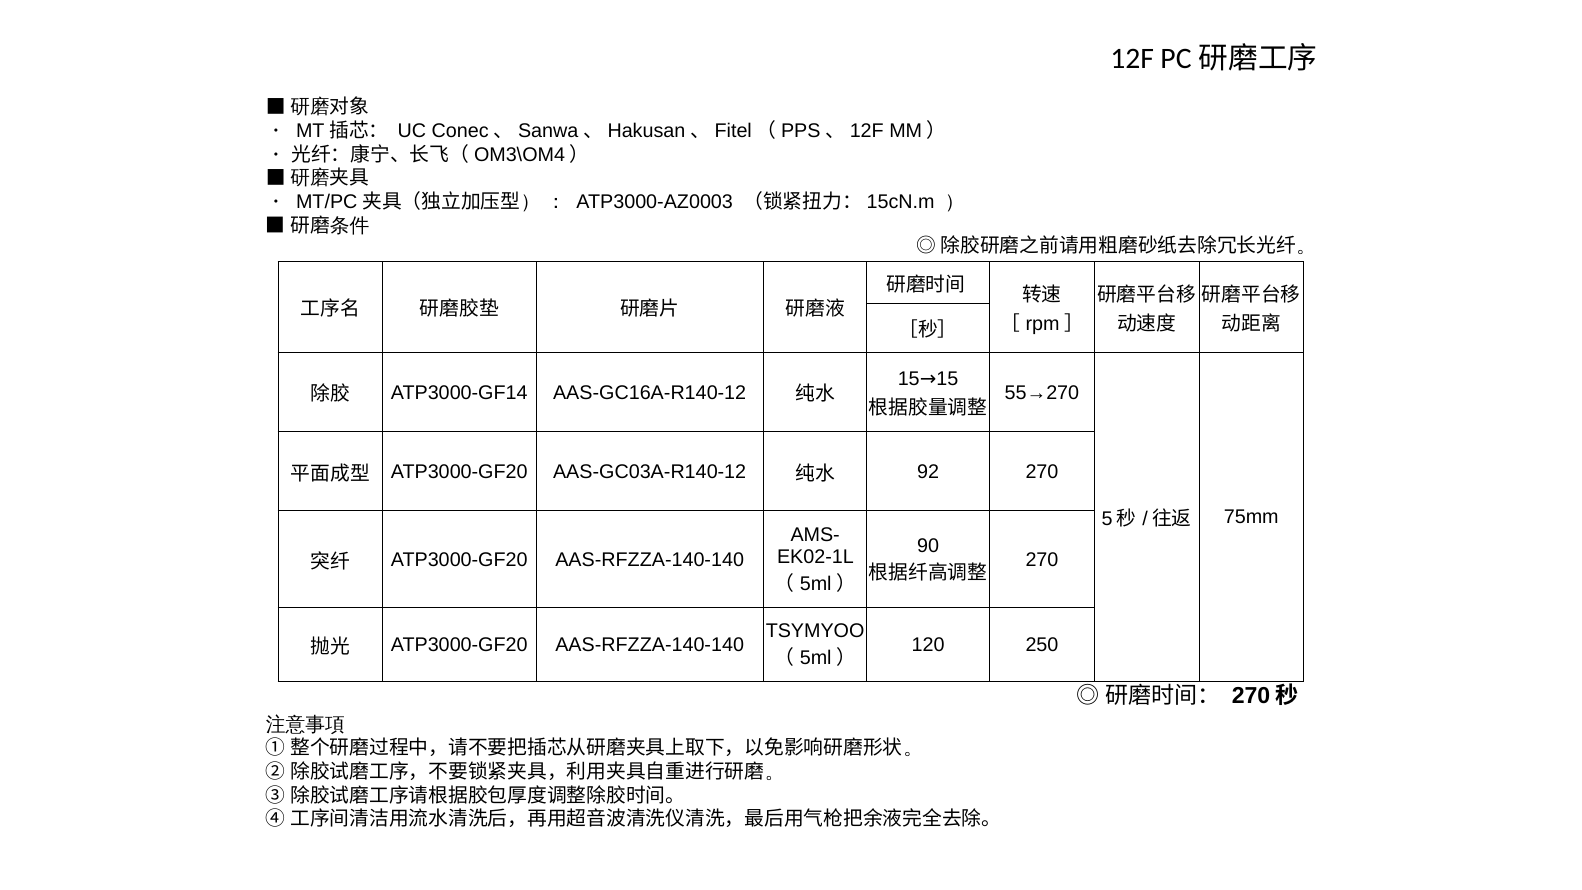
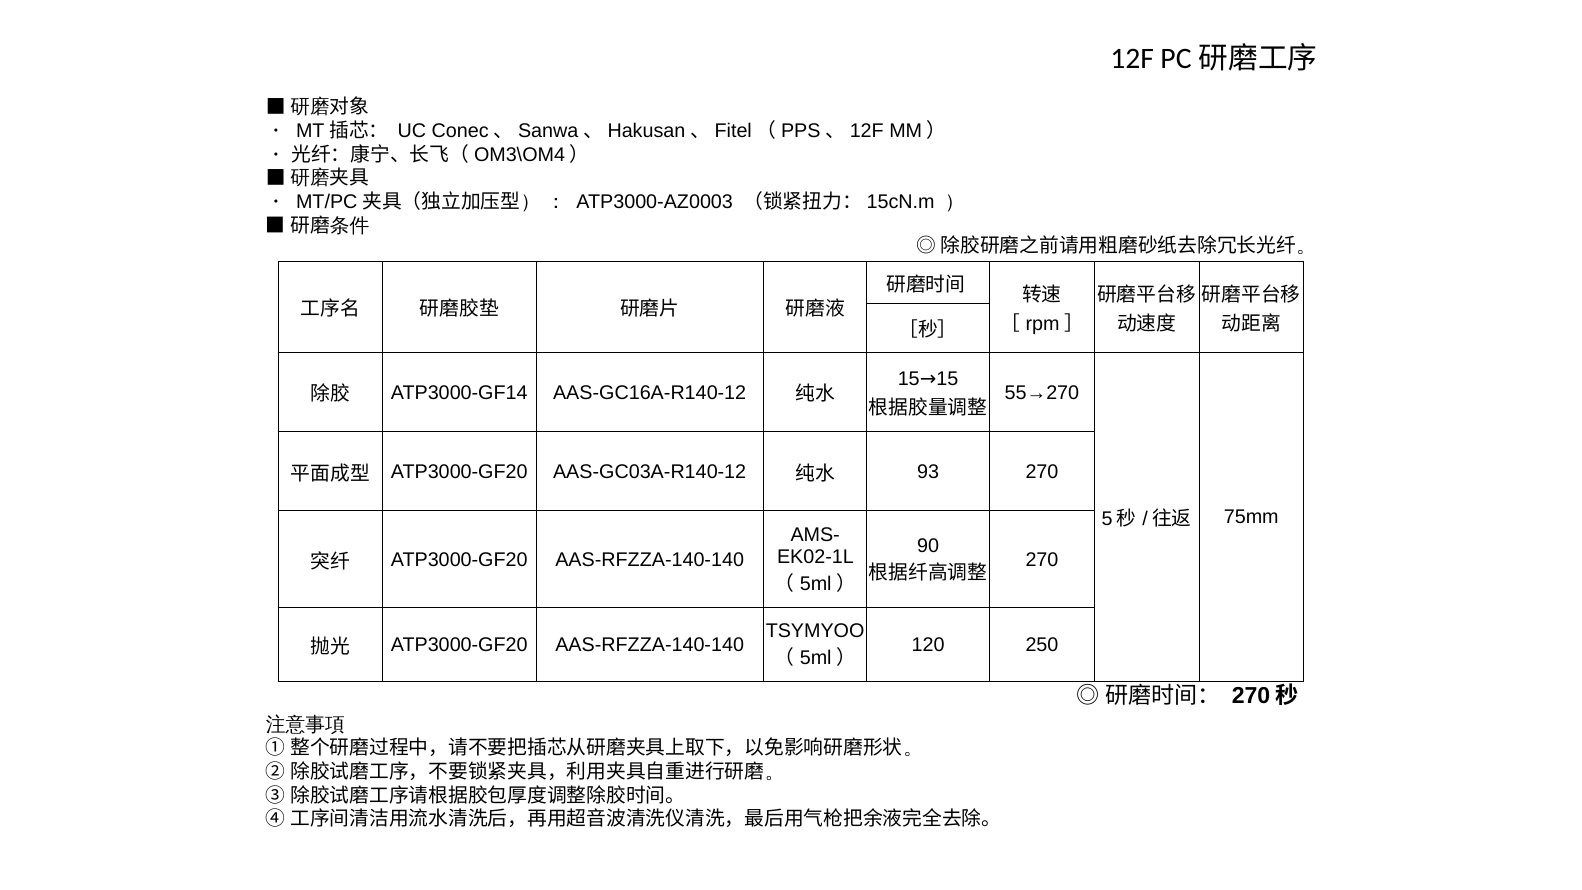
92: 92 -> 93 (928, 472)
